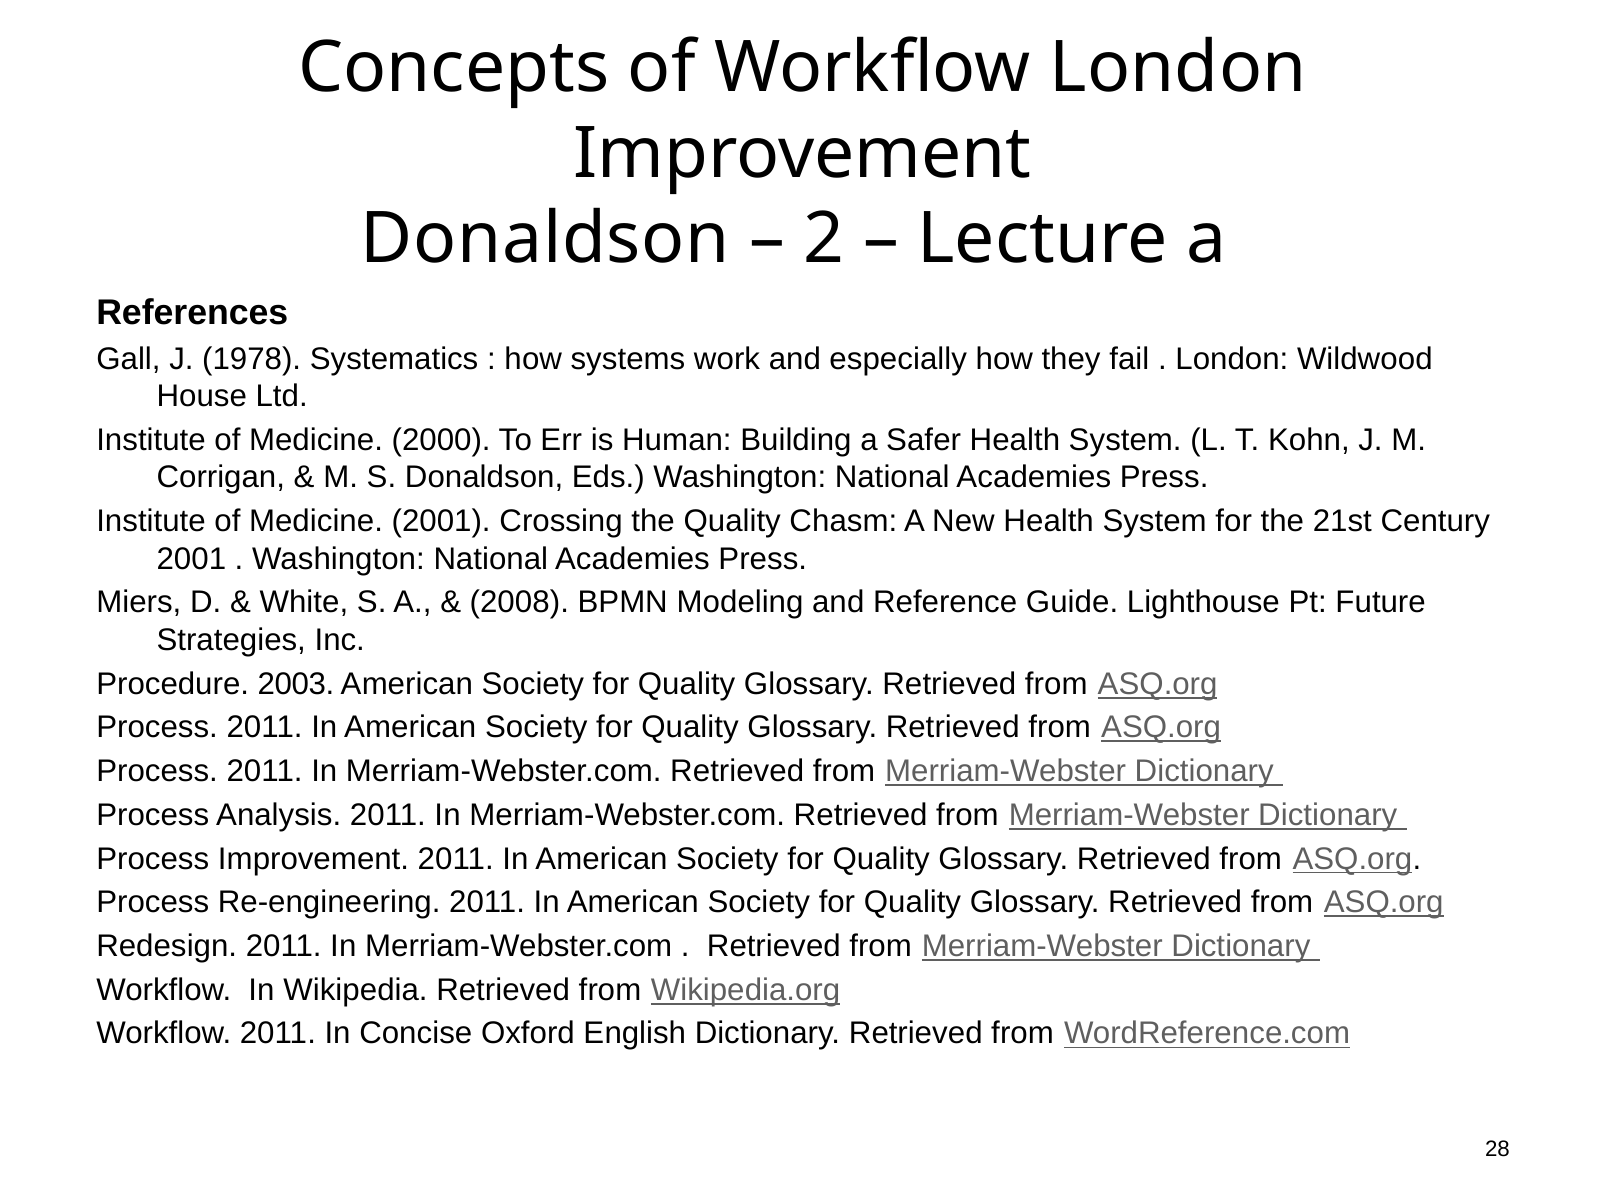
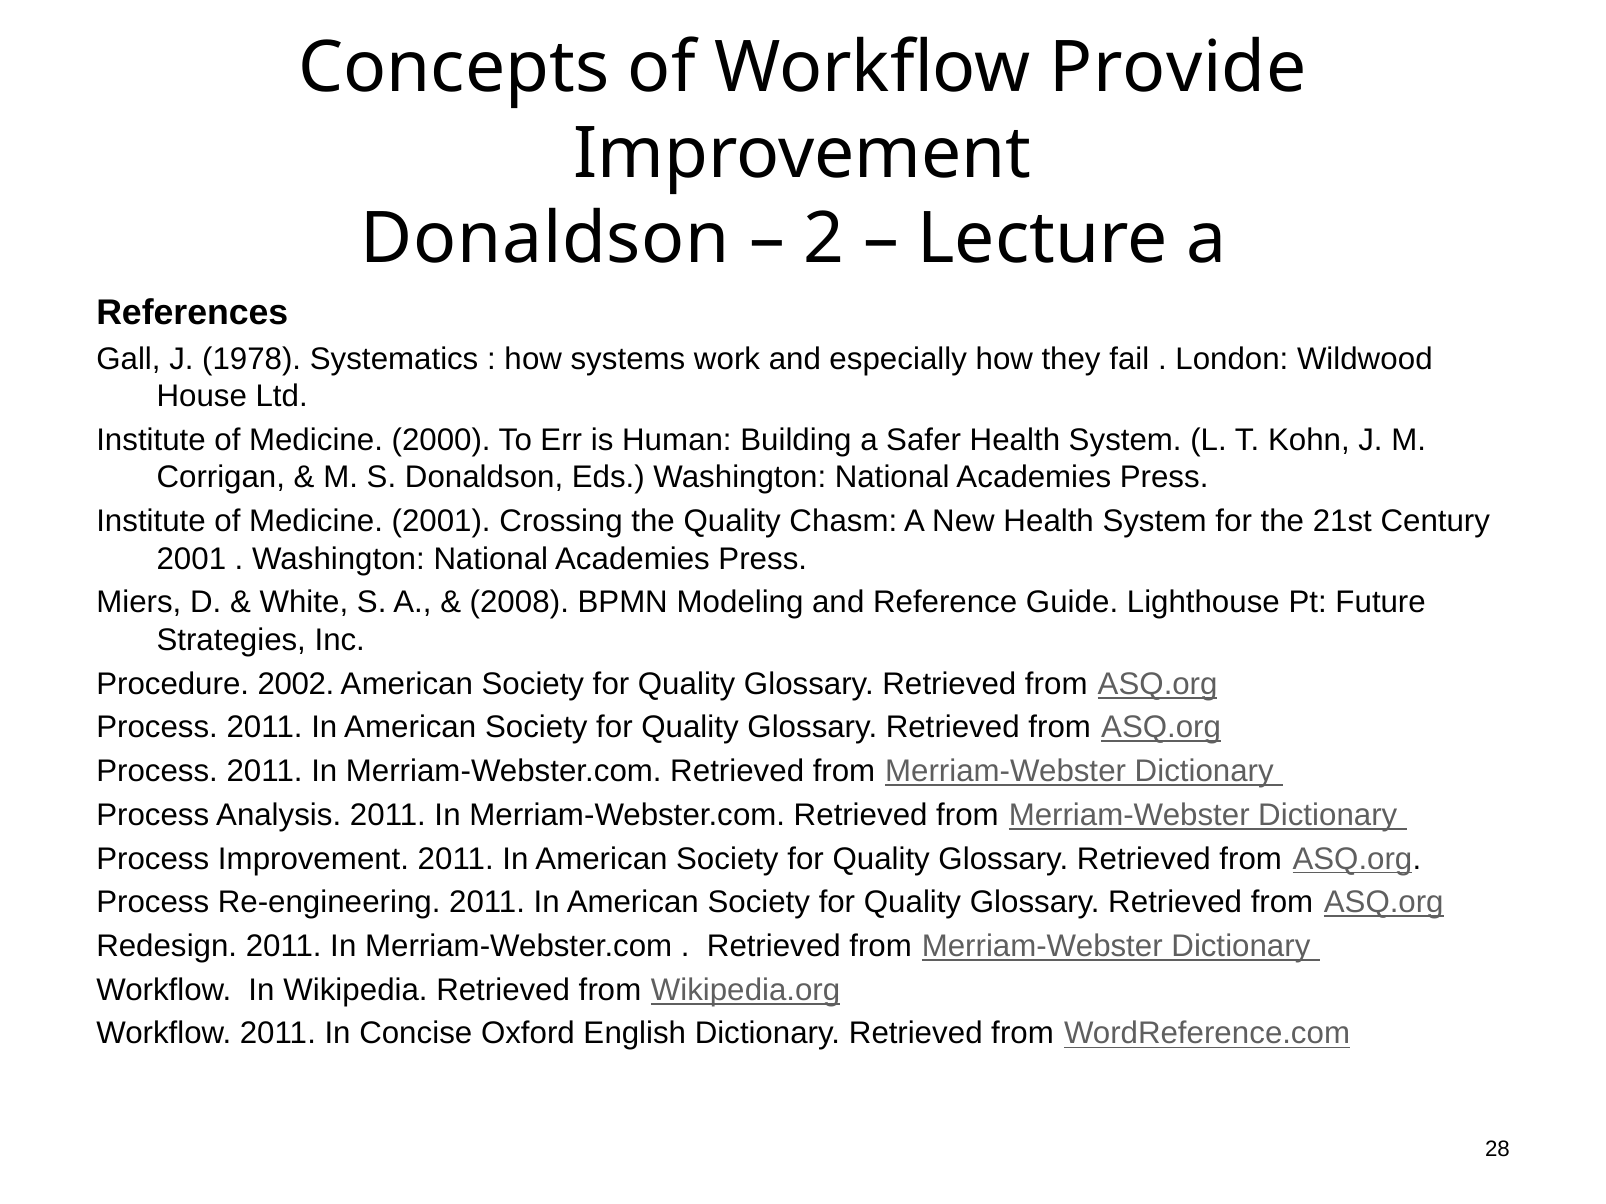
Workflow London: London -> Provide (1178, 68)
2003: 2003 -> 2002 (296, 684)
